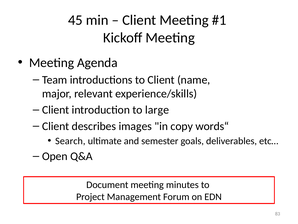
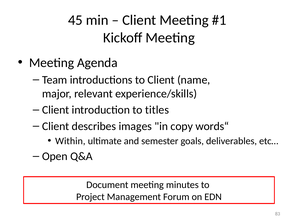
large: large -> titles (157, 110)
Search: Search -> Within (70, 141)
